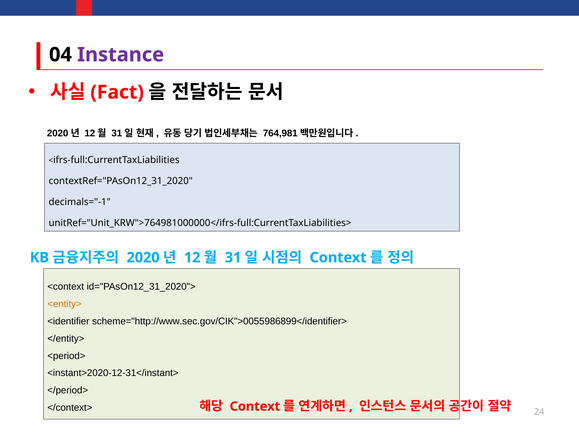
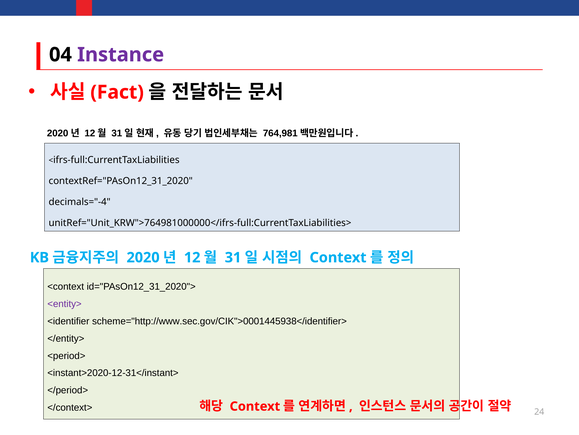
decimals="-1: decimals="-1 -> decimals="-4 (80, 202)
<entity> colour: orange -> purple (65, 303)
scheme="http://www.sec.gov/CIK">0055986899</identifier>: scheme="http://www.sec.gov/CIK">0055986899</identifier> -> scheme="http://www.sec.gov/CIK">0001445938</identifier> (219, 321)
